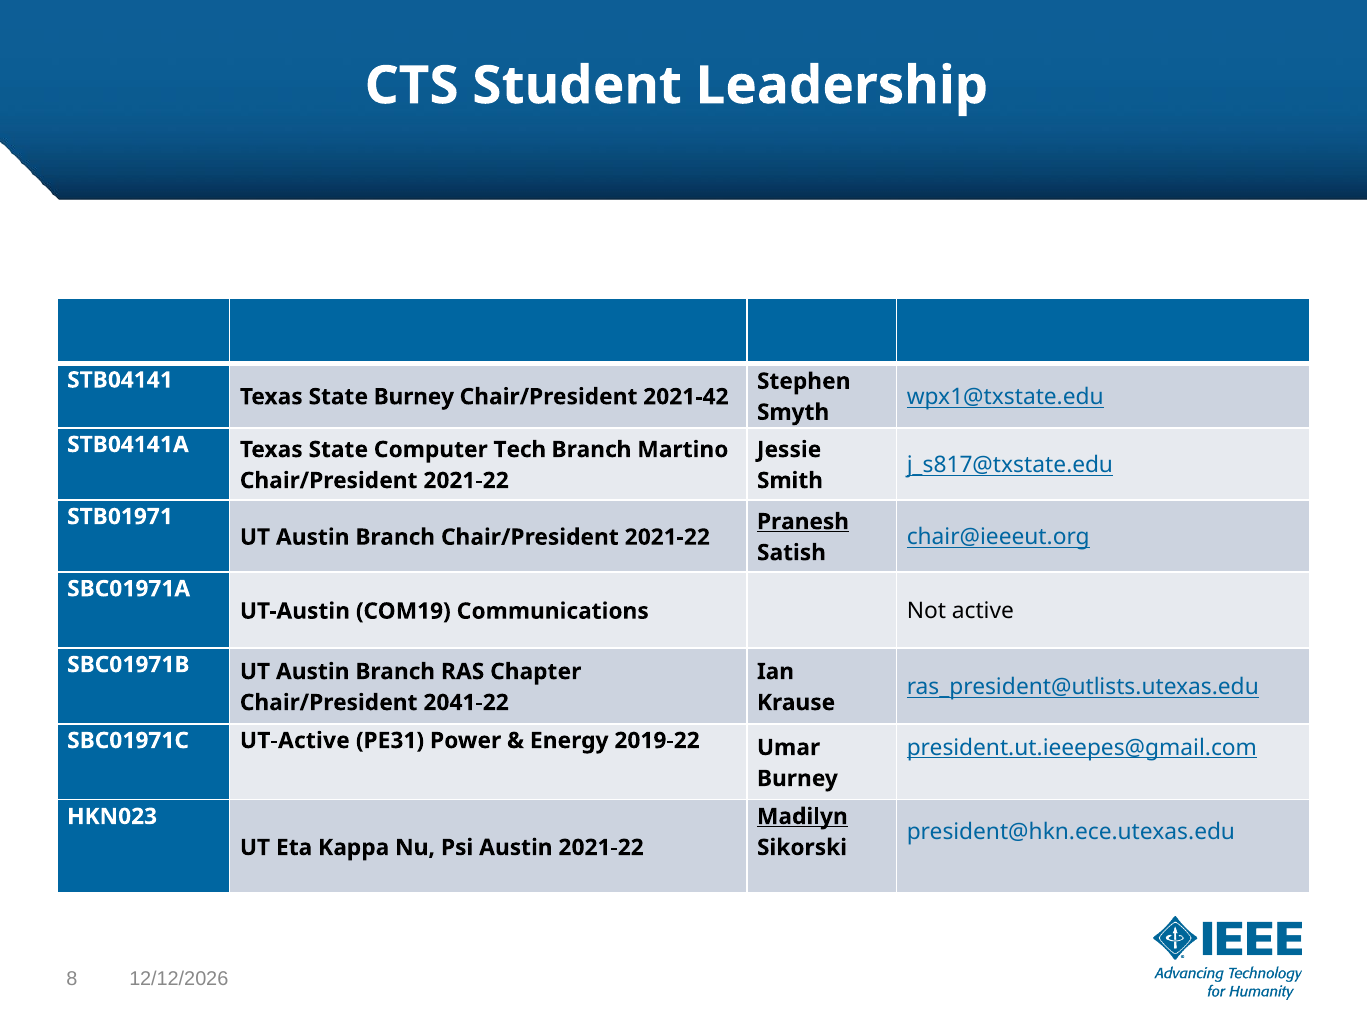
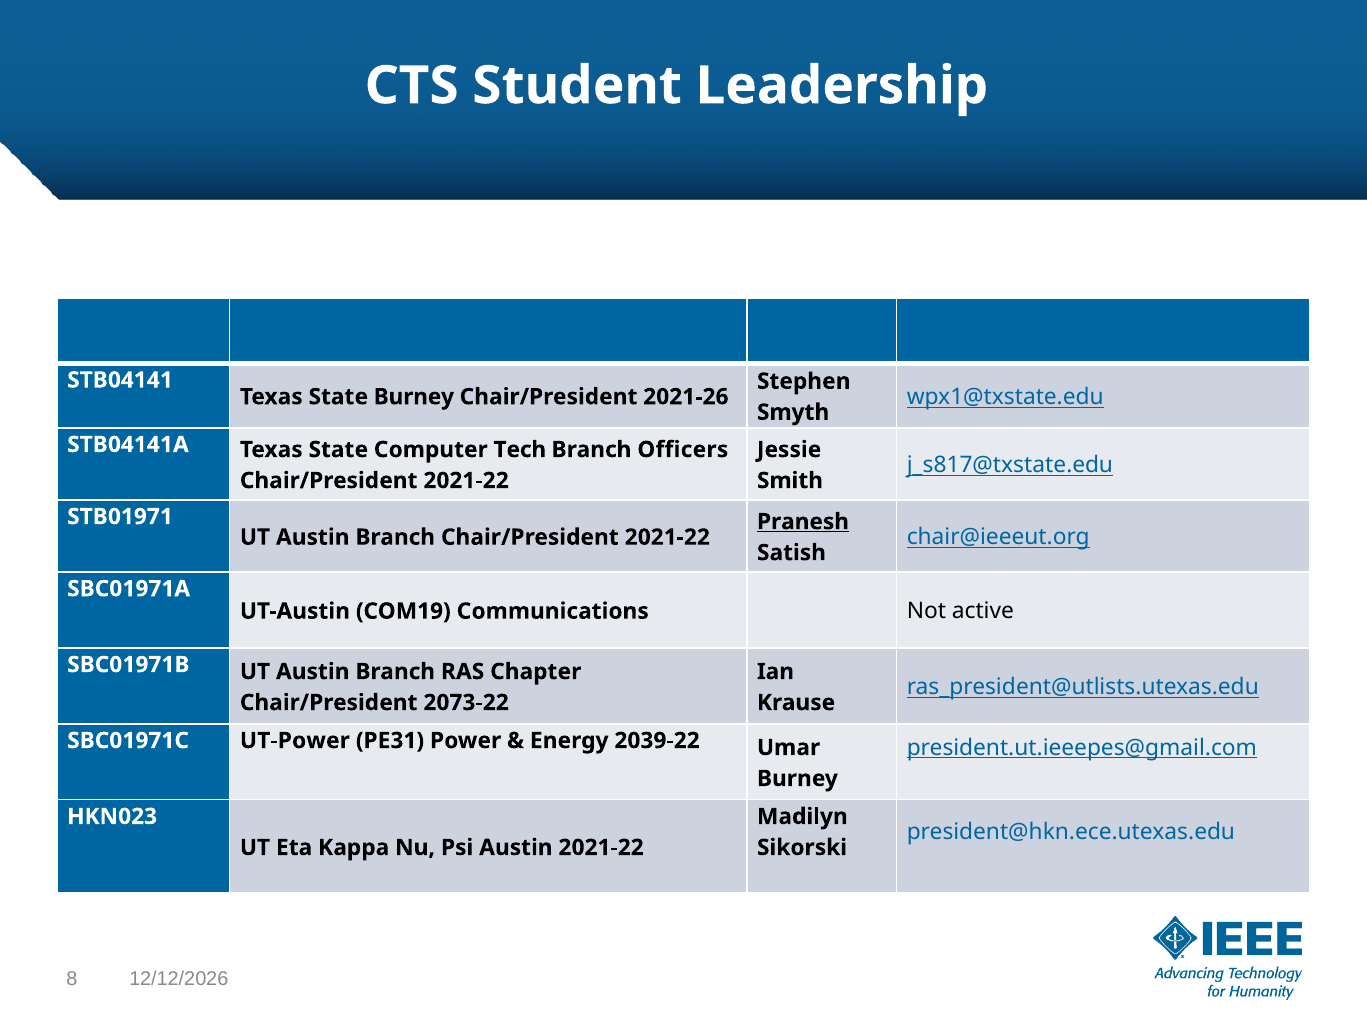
2021-42: 2021-42 -> 2021-26 (686, 397)
Martino: Martino -> Officers (683, 450)
2041-22: 2041-22 -> 2073-22 (466, 703)
UT-Active: UT-Active -> UT-Power (295, 741)
2019-22: 2019-22 -> 2039-22 (657, 741)
Madilyn underline: present -> none (802, 817)
